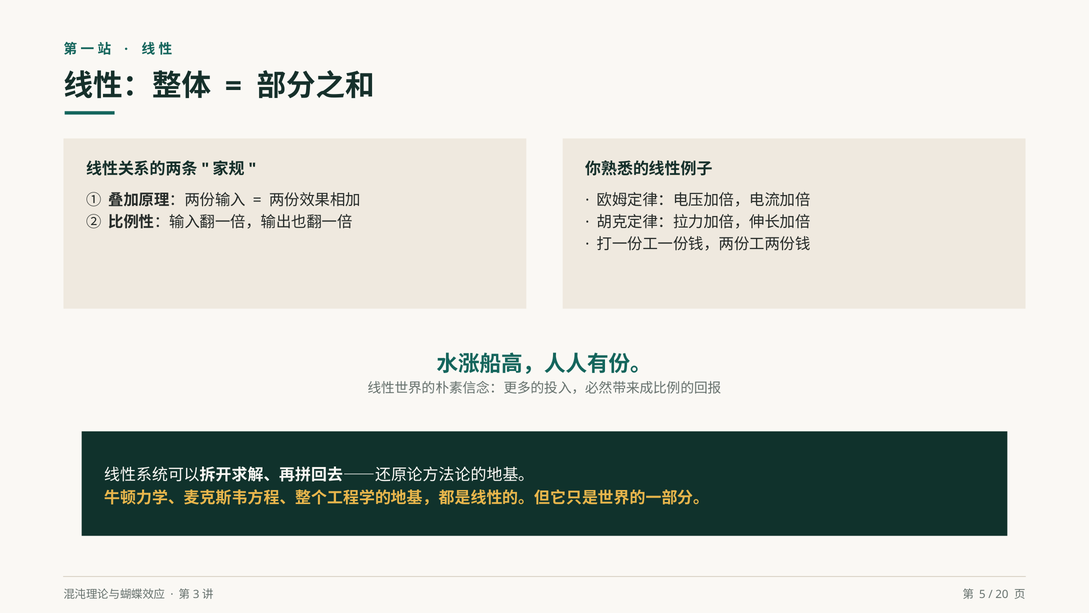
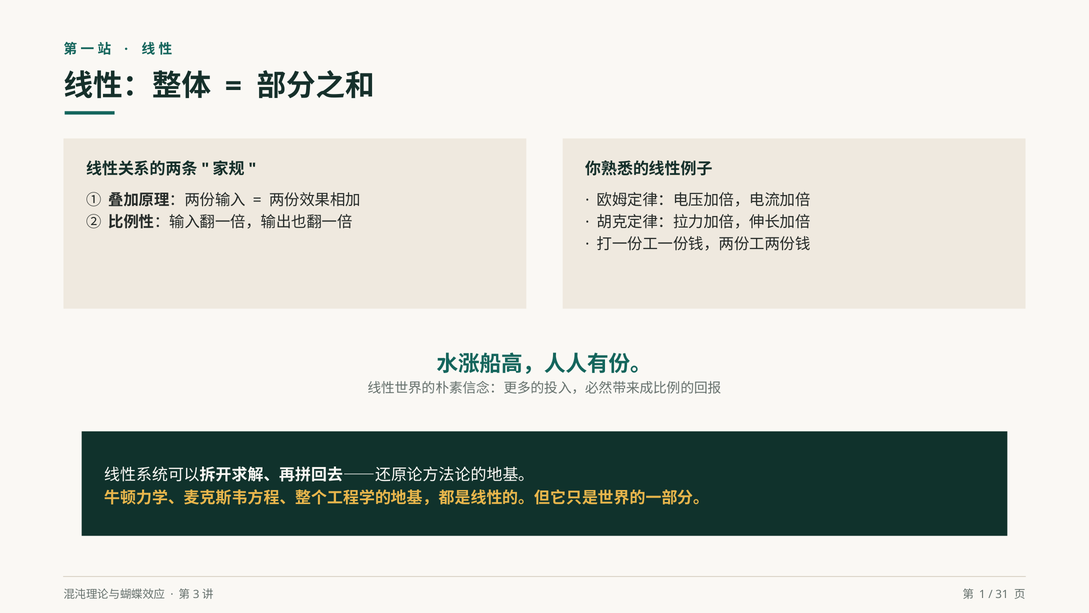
5: 5 -> 1 (982, 594)
20: 20 -> 31 (1002, 594)
